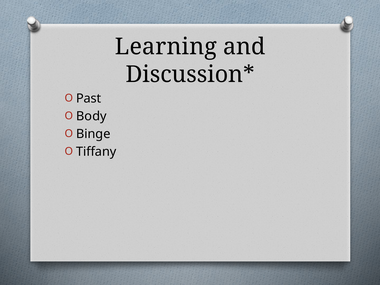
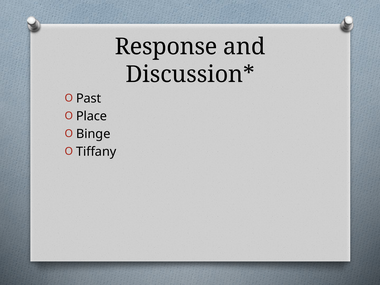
Learning: Learning -> Response (166, 47)
Body: Body -> Place (91, 116)
